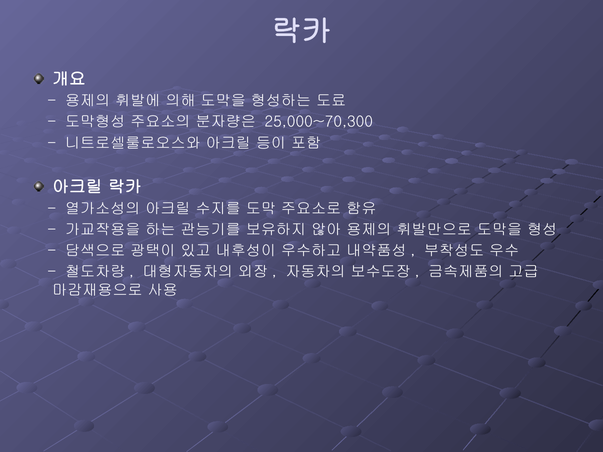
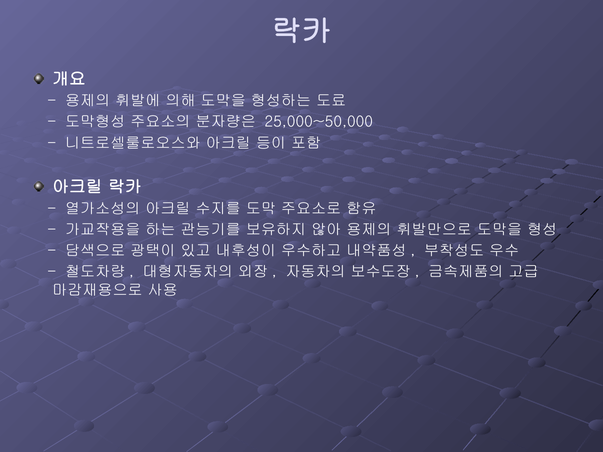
25,000~70,300: 25,000~70,300 -> 25,000~50,000 (319, 122)
